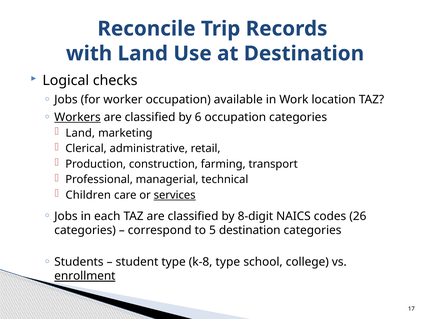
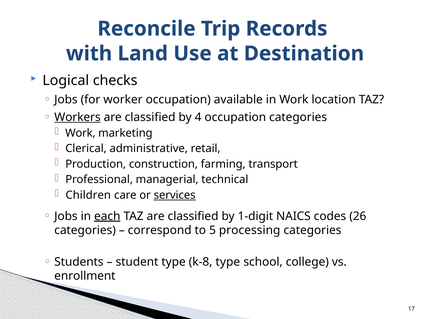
6: 6 -> 4 (198, 117)
Land: Land -> Work (80, 133)
each underline: none -> present (107, 216)
8-digit: 8-digit -> 1-digit (255, 216)
5 destination: destination -> processing (250, 230)
enrollment underline: present -> none (85, 276)
